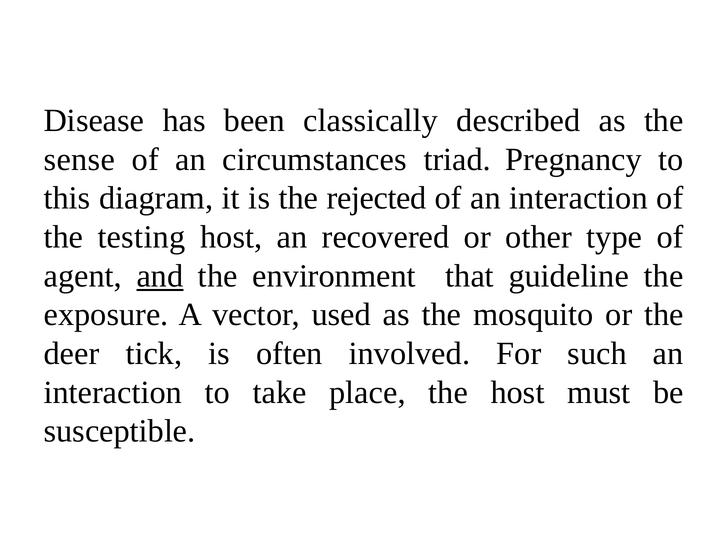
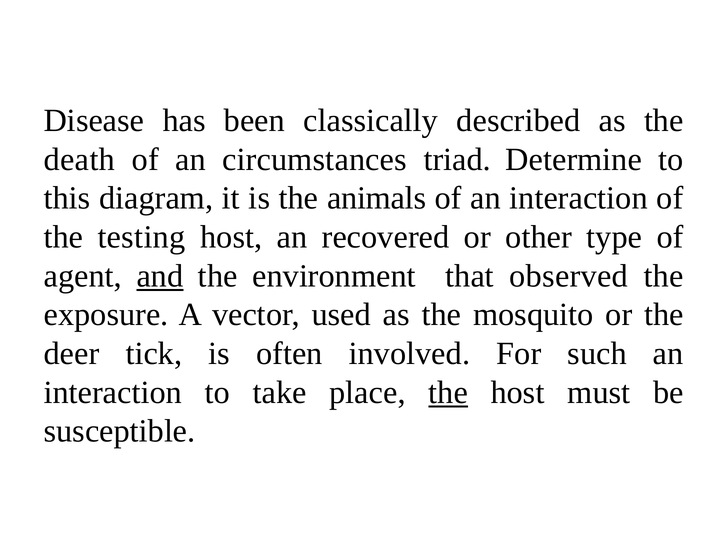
sense: sense -> death (79, 159)
Pregnancy: Pregnancy -> Determine (574, 159)
rejected: rejected -> animals (377, 198)
guideline: guideline -> observed (569, 276)
the underline: none -> present (448, 392)
